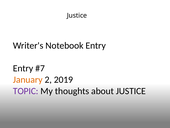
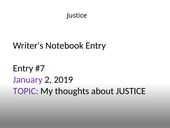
January colour: orange -> purple (28, 79)
